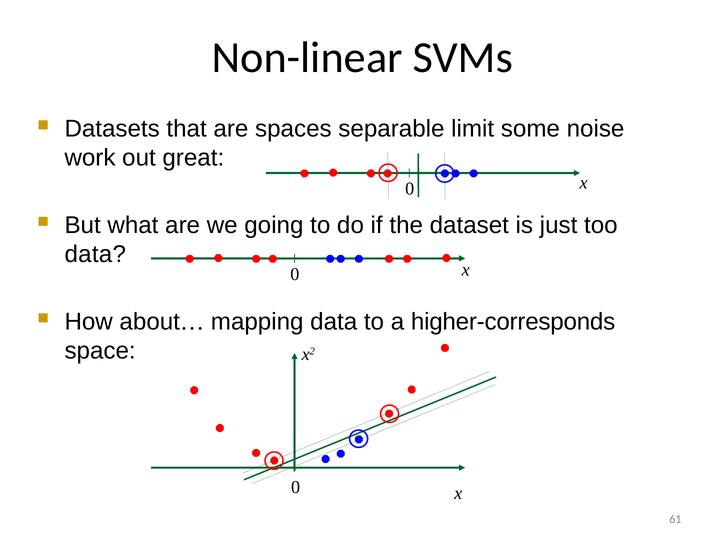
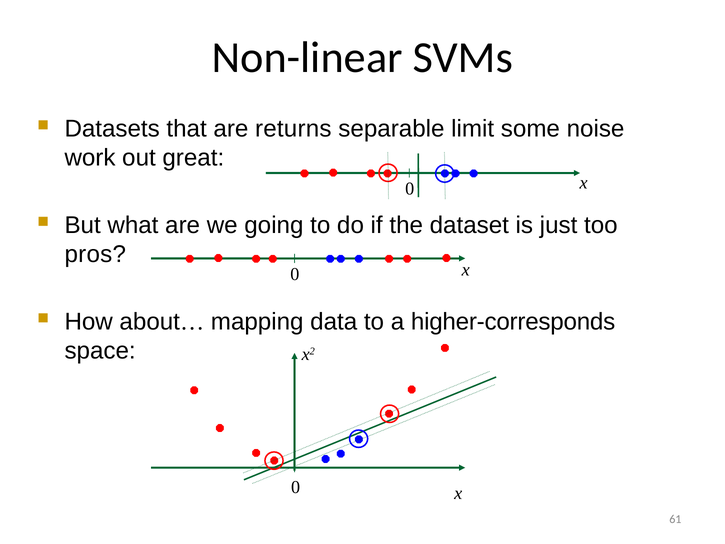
spaces: spaces -> returns (293, 128)
data: data -> pros (95, 254)
